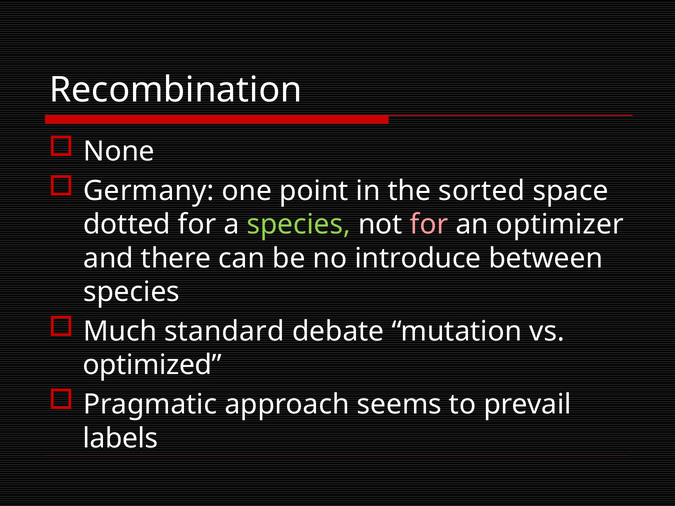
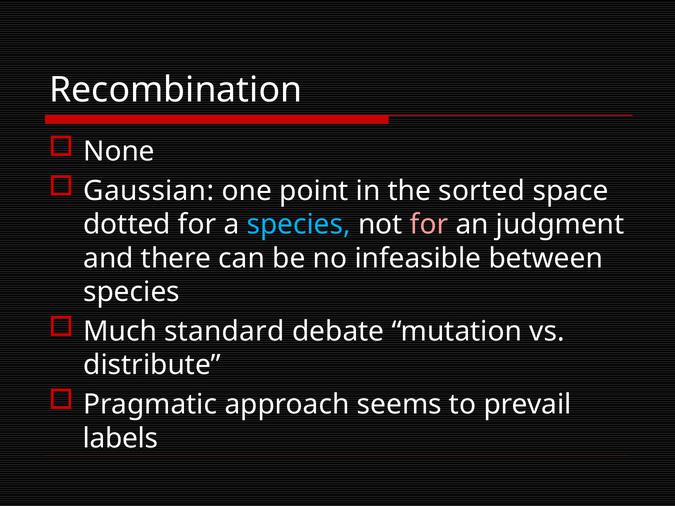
Germany: Germany -> Gaussian (149, 191)
species colour: light green -> light blue (299, 225)
optimizer: optimizer -> judgment (560, 225)
introduce: introduce -> infeasible (418, 258)
optimized: optimized -> distribute (152, 365)
